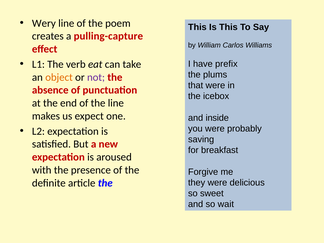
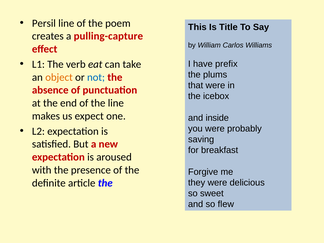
Wery: Wery -> Persil (44, 23)
Is This: This -> Title (228, 27)
not colour: purple -> blue (96, 77)
wait: wait -> flew (226, 204)
